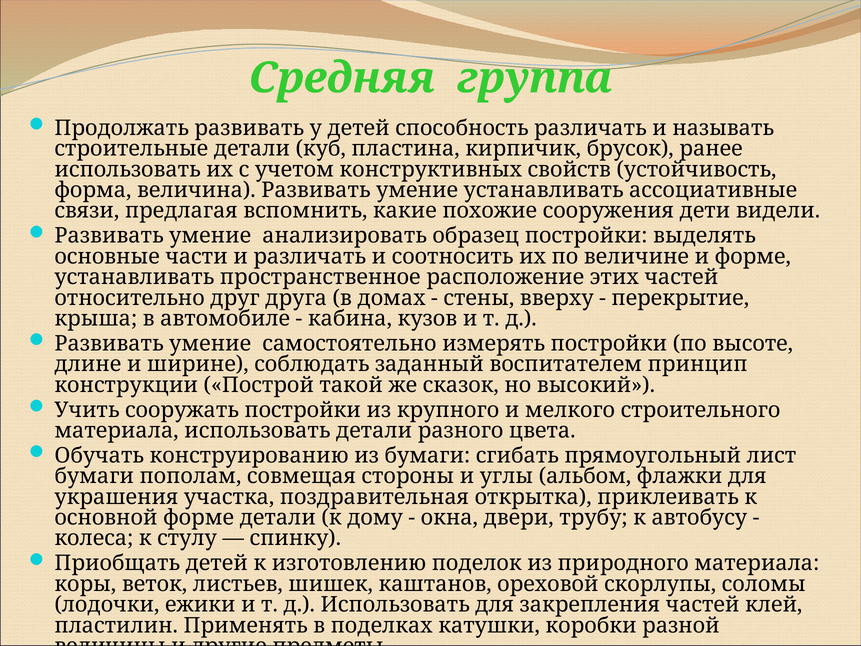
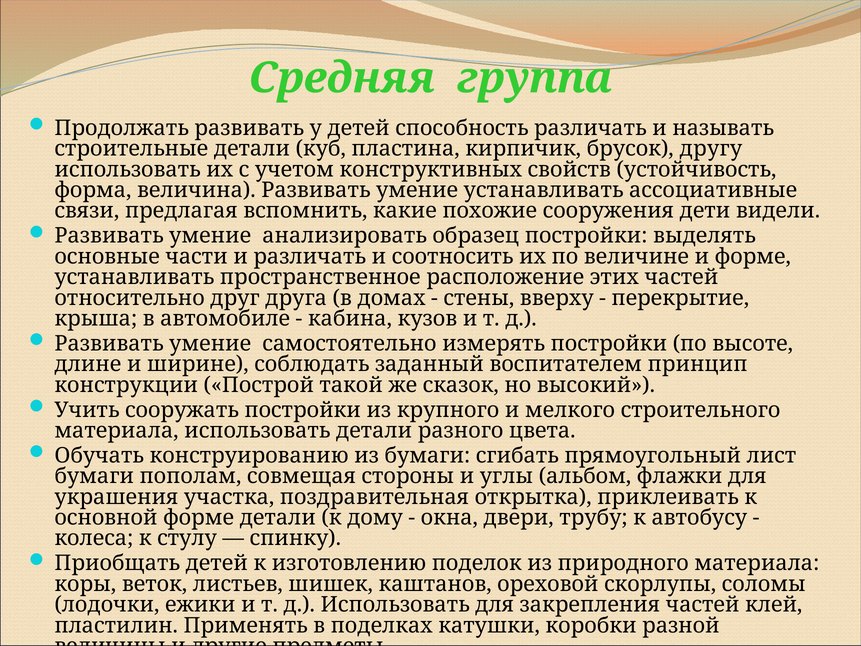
ранее: ранее -> другу (711, 149)
